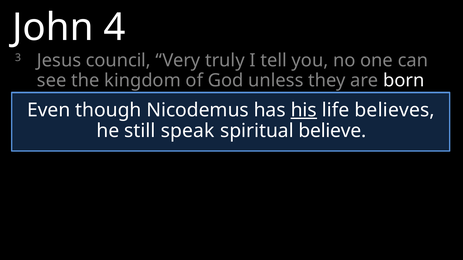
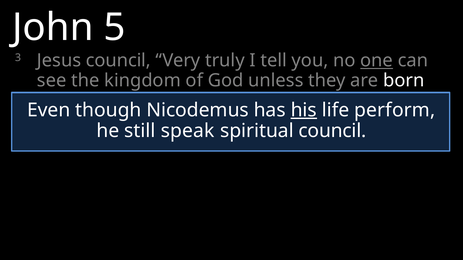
4: 4 -> 5 (115, 28)
one underline: none -> present (377, 61)
believes: believes -> perform (395, 110)
spiritual believe: believe -> council (332, 131)
